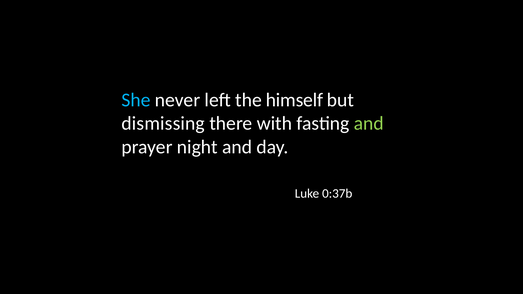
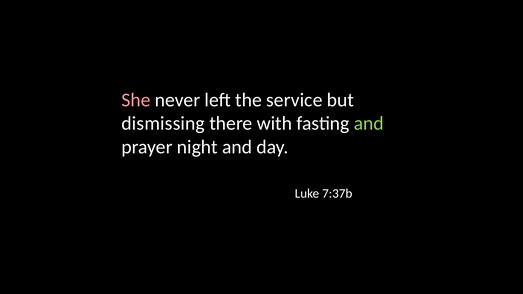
She colour: light blue -> pink (136, 100)
himself: himself -> service (294, 100)
0:37b: 0:37b -> 7:37b (337, 194)
